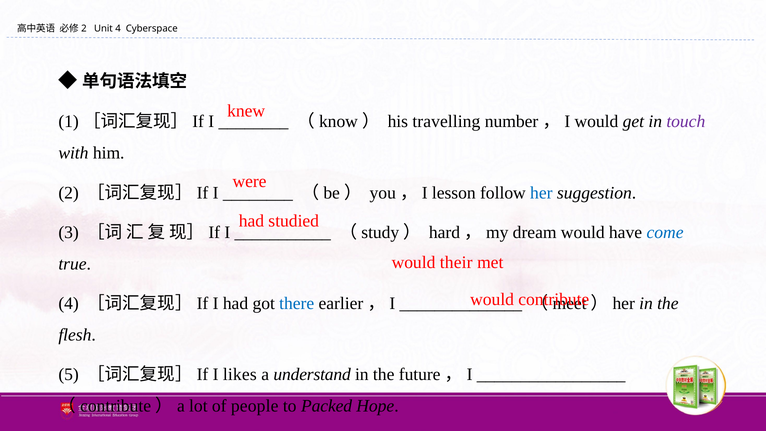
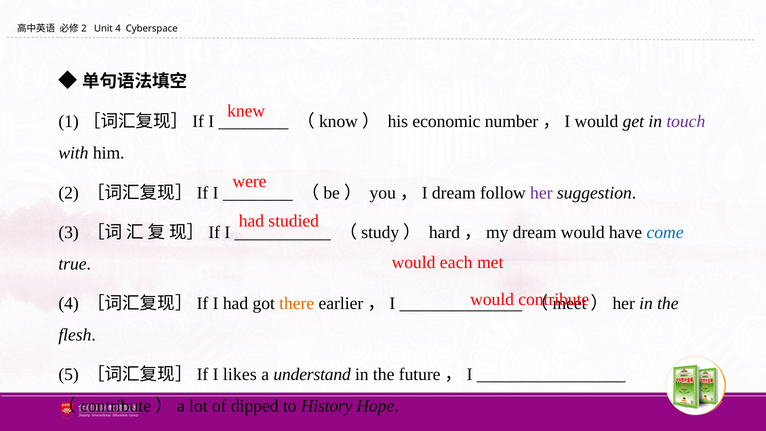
travelling: travelling -> economic (446, 122)
you，I lesson: lesson -> dream (454, 193)
her colour: blue -> purple (541, 193)
their: their -> each (456, 262)
there colour: blue -> orange (297, 303)
people: people -> dipped (255, 406)
Packed: Packed -> History (327, 406)
